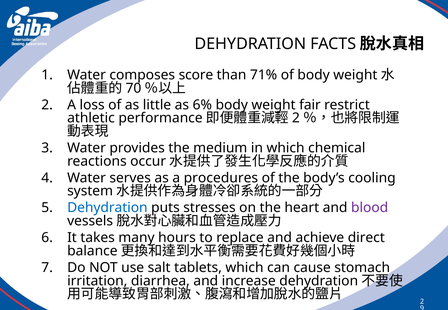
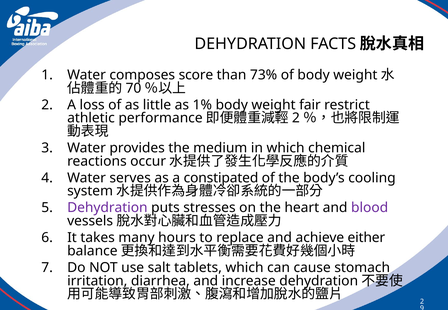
71%: 71% -> 73% (264, 75)
6%: 6% -> 1% (202, 105)
procedures: procedures -> constipated (221, 178)
Dehydration colour: blue -> purple (107, 208)
direct: direct -> either (366, 238)
